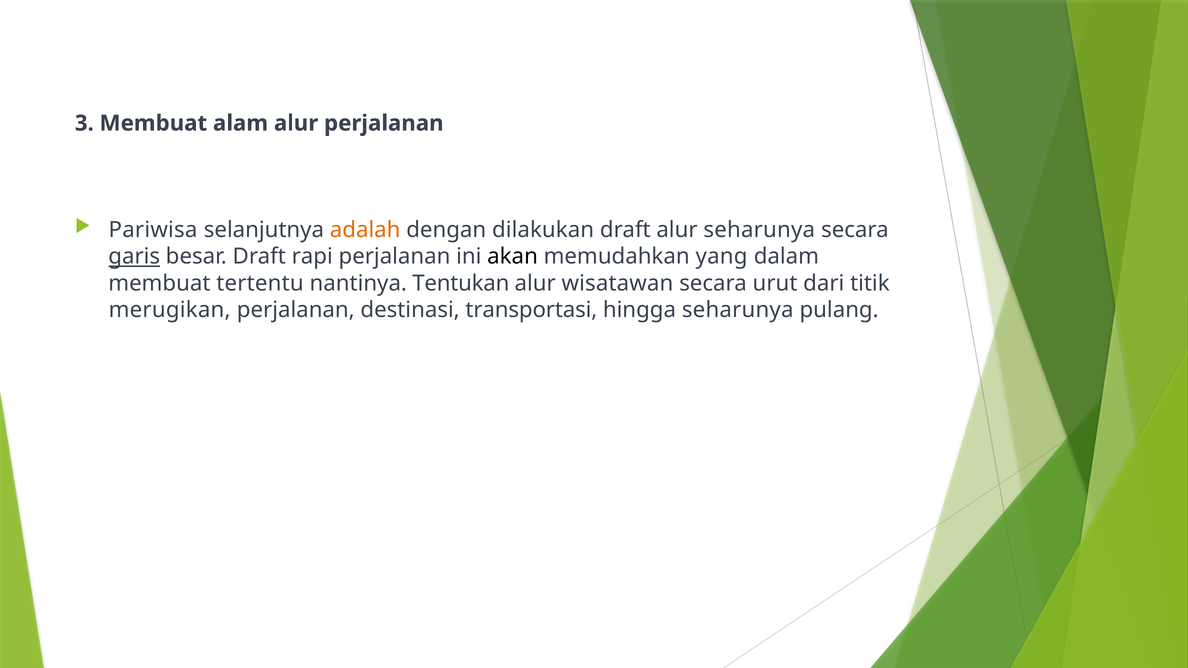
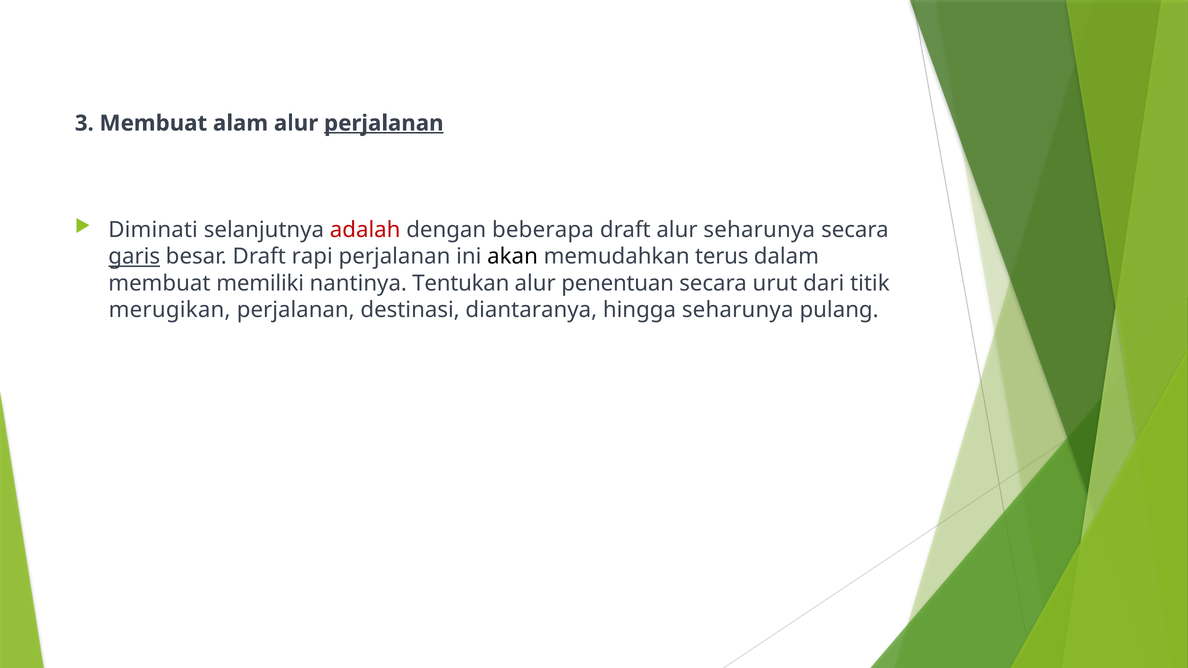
perjalanan underline: none -> present (384, 123)
Pariwisa: Pariwisa -> Diminati (153, 230)
adalah colour: orange -> red (365, 230)
dilakukan: dilakukan -> beberapa (543, 230)
yang: yang -> terus (722, 257)
tertentu: tertentu -> memiliki (260, 283)
wisatawan: wisatawan -> penentuan (618, 283)
transportasi: transportasi -> diantaranya (531, 310)
